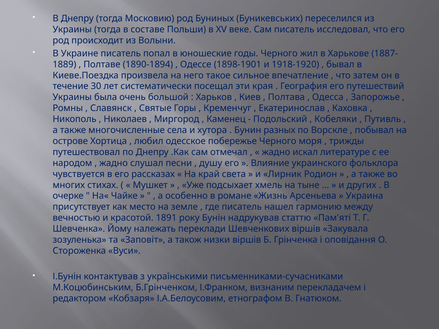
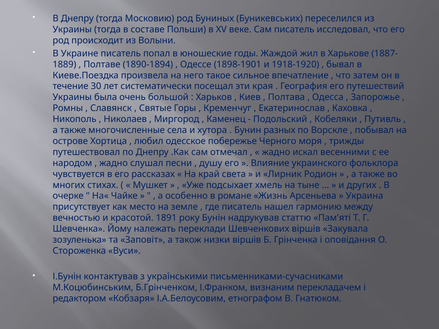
годы Черного: Черного -> Жаждой (279, 53)
литературе: литературе -> весенними (345, 152)
